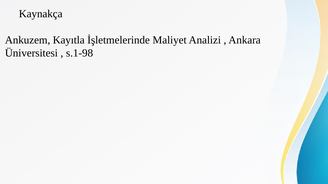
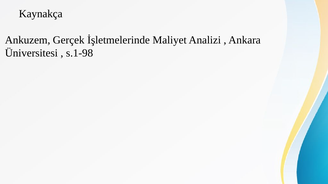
Kayıtla: Kayıtla -> Gerçek (69, 40)
